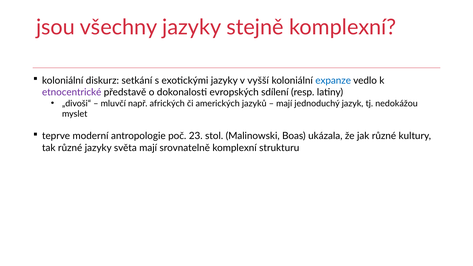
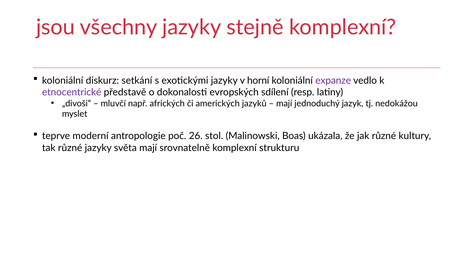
vyšší: vyšší -> horní (258, 80)
expanze colour: blue -> purple (333, 80)
23: 23 -> 26 (196, 136)
